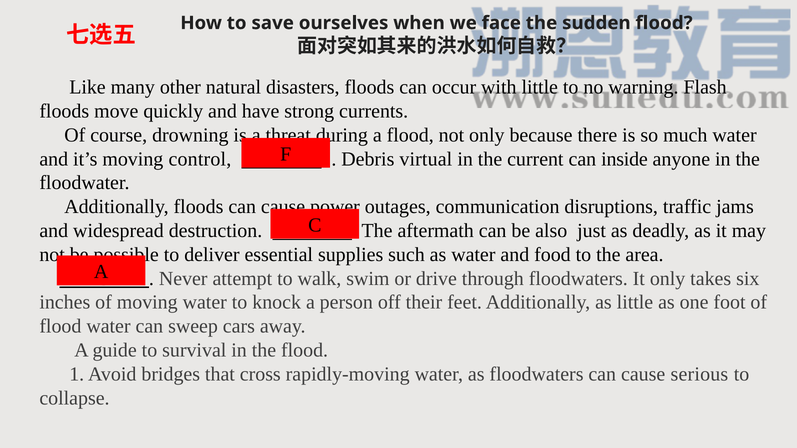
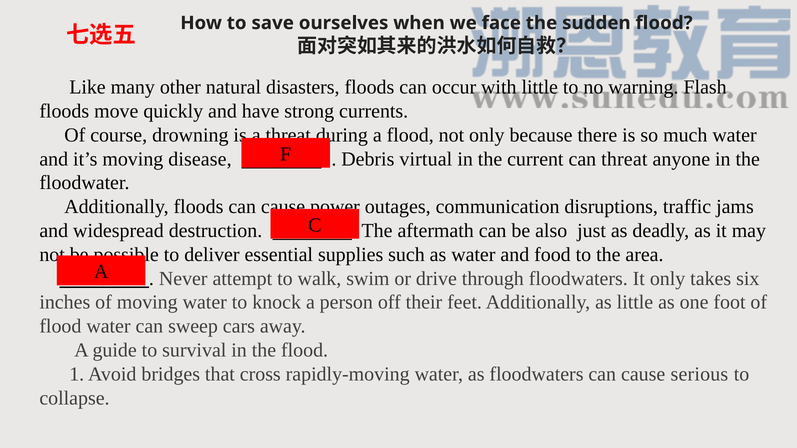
control: control -> disease (200, 159)
can inside: inside -> threat (624, 159)
